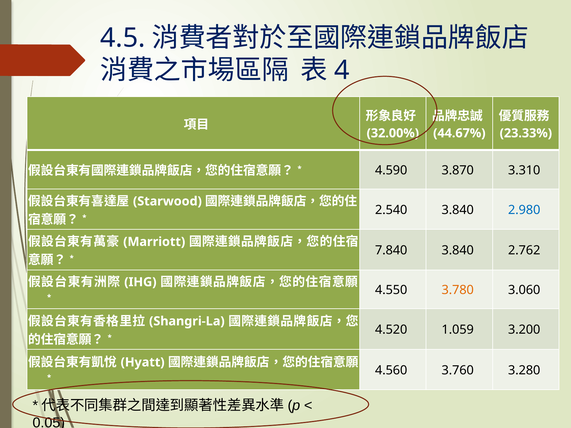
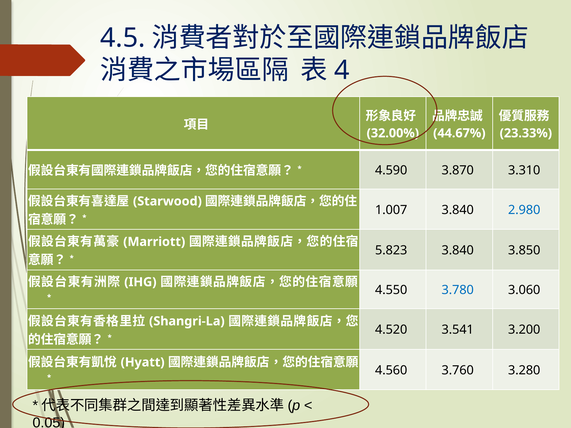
2.540: 2.540 -> 1.007 (391, 210)
7.840: 7.840 -> 5.823 (391, 251)
2.762: 2.762 -> 3.850 (524, 251)
3.780 colour: orange -> blue (458, 290)
1.059: 1.059 -> 3.541 (458, 330)
